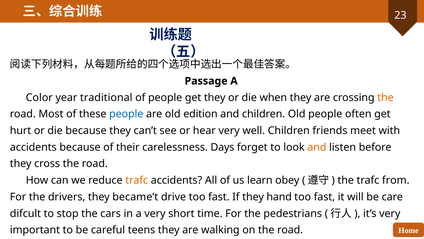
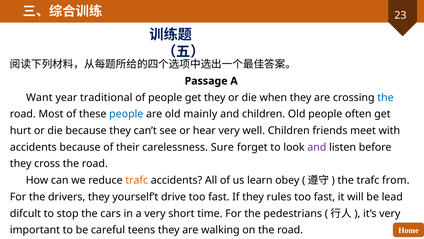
Color: Color -> Want (39, 97)
the colour: orange -> blue (385, 97)
edition: edition -> mainly (200, 114)
Days: Days -> Sure (222, 147)
and colour: orange -> purple (317, 147)
became’t: became’t -> yourself’t (135, 197)
hand: hand -> rules (279, 197)
care: care -> lead (392, 197)
